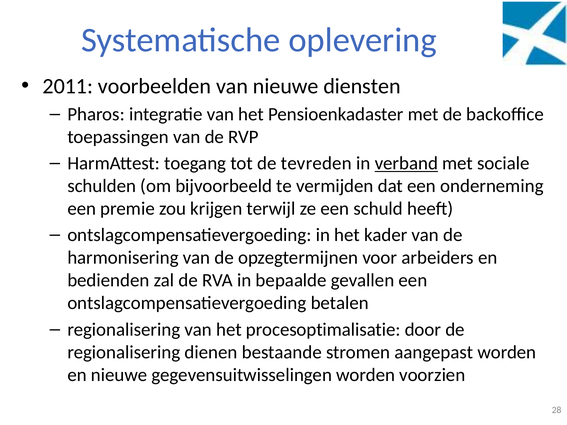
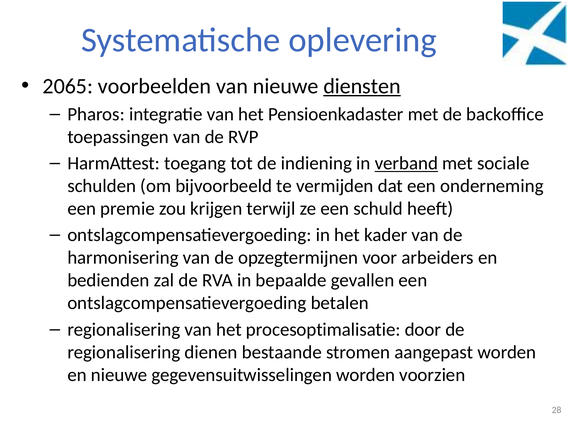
2011: 2011 -> 2065 (68, 86)
diensten underline: none -> present (362, 86)
tevreden: tevreden -> indiening (316, 163)
